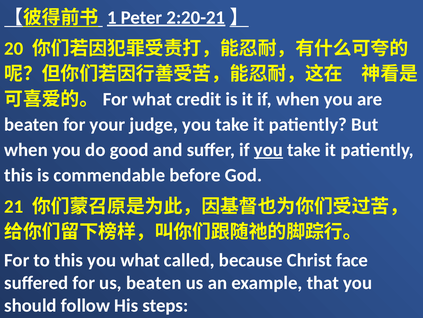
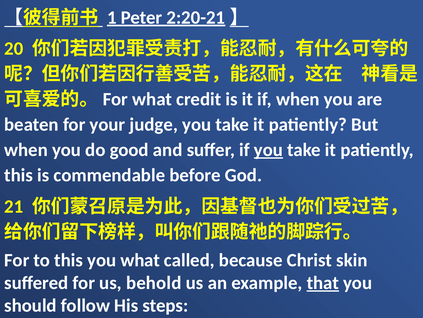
face: face -> skin (352, 260)
us beaten: beaten -> behold (154, 282)
that underline: none -> present (323, 282)
